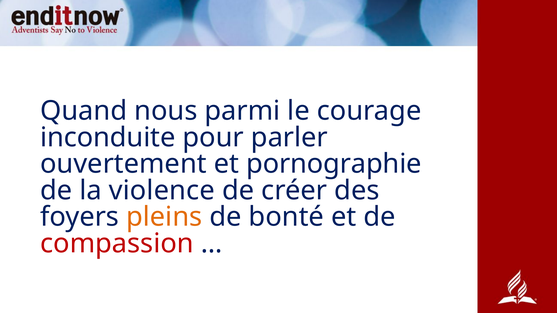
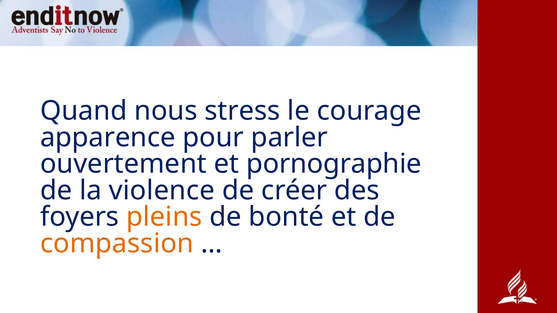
parmi: parmi -> stress (242, 111)
inconduite: inconduite -> apparence (108, 138)
compassion colour: red -> orange (117, 244)
